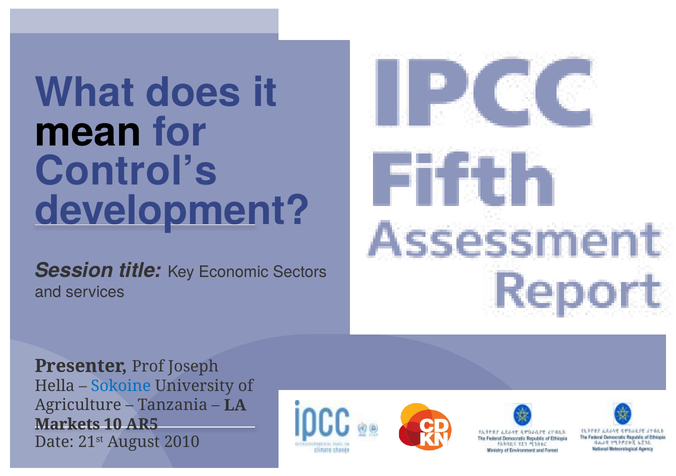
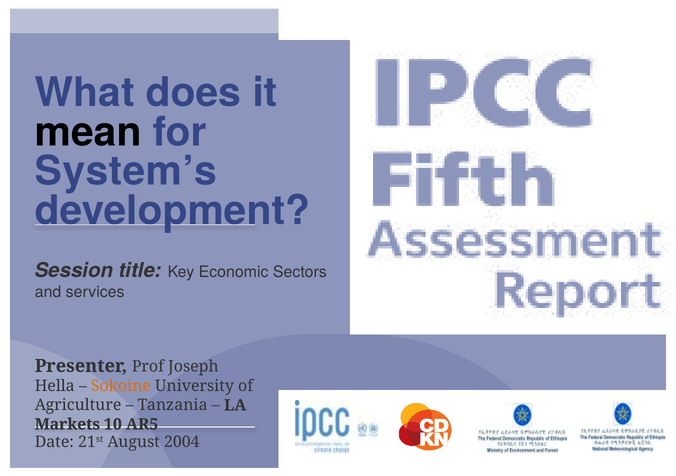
Control’s: Control’s -> System’s (126, 172)
Sokoine colour: blue -> orange (121, 387)
2010: 2010 -> 2004 (182, 442)
